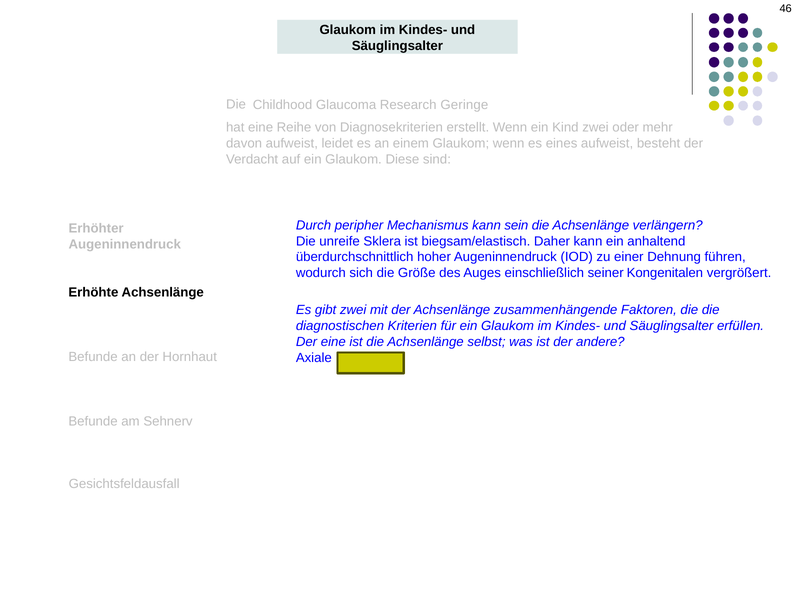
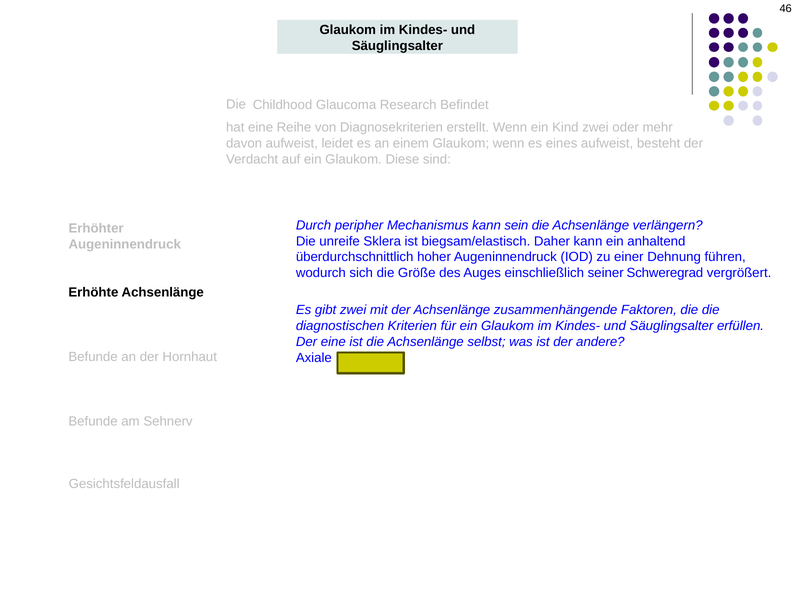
Geringe: Geringe -> Befindet (464, 105)
Kongenitalen: Kongenitalen -> Schweregrad (665, 273)
